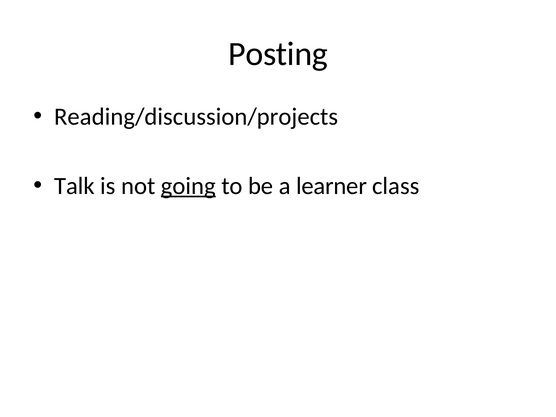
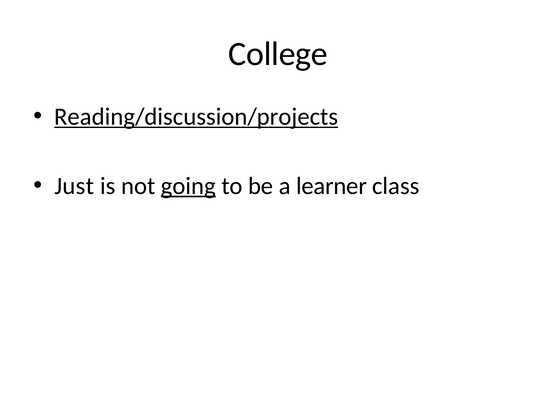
Posting: Posting -> College (278, 54)
Reading/discussion/projects underline: none -> present (196, 117)
Talk: Talk -> Just (74, 186)
